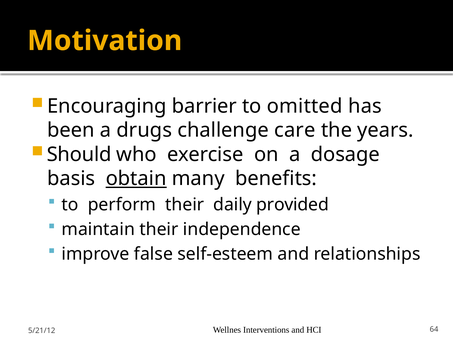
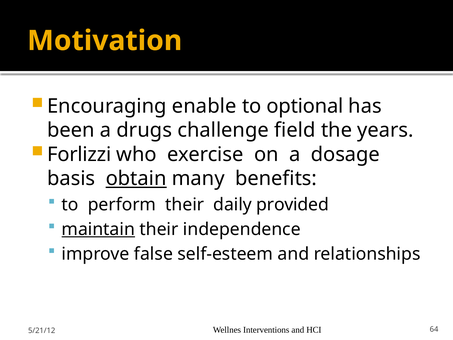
barrier: barrier -> enable (204, 106)
omitted: omitted -> optional (305, 106)
care: care -> field (295, 130)
Should: Should -> Forlizzi (79, 154)
maintain underline: none -> present (98, 229)
